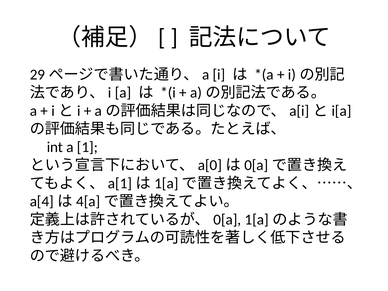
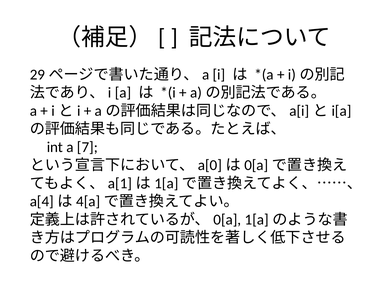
1: 1 -> 7 (87, 147)
